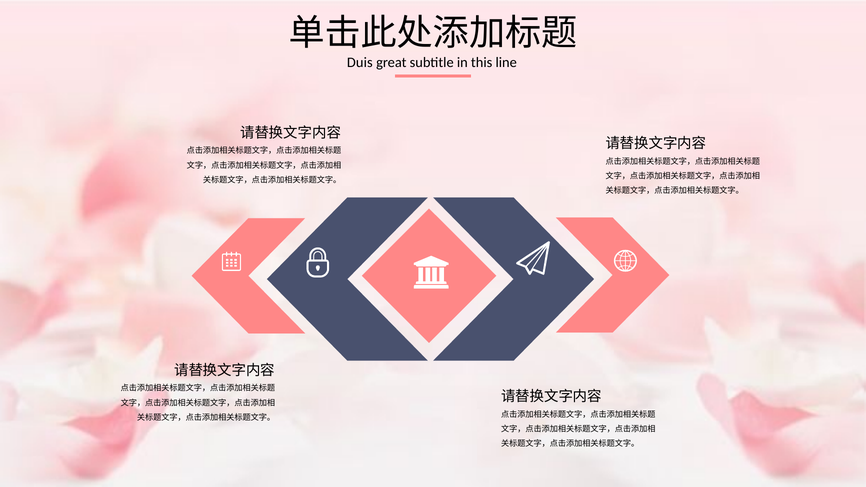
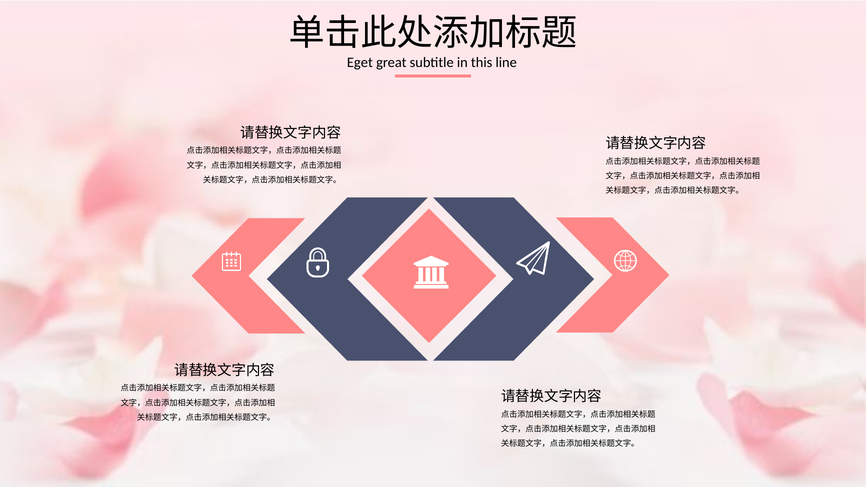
Duis: Duis -> Eget (360, 63)
